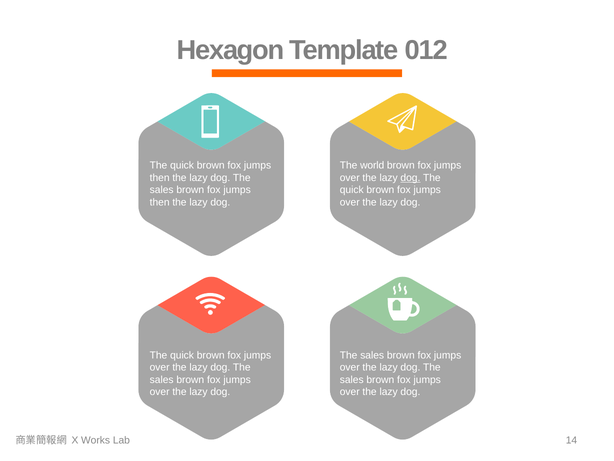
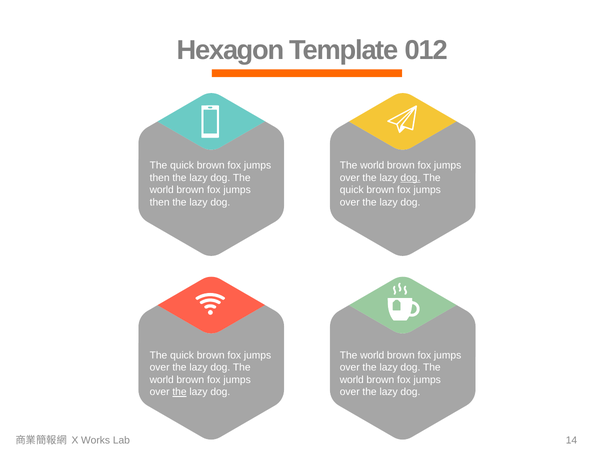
sales: sales -> world (162, 190)
sales: sales -> world (372, 355)
sales: sales -> world (162, 379)
sales: sales -> world (352, 379)
the underline: none -> present (179, 392)
